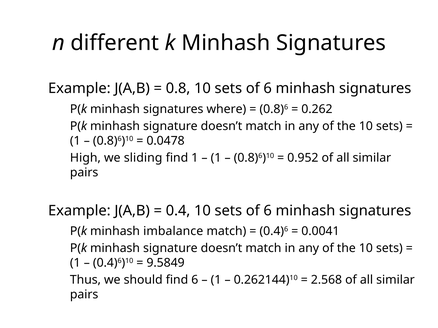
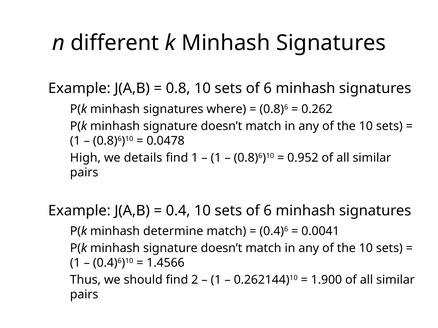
sliding: sliding -> details (143, 158)
imbalance: imbalance -> determine (173, 232)
9.5849: 9.5849 -> 1.4566 (166, 263)
find 6: 6 -> 2 (195, 280)
2.568: 2.568 -> 1.900 (326, 280)
